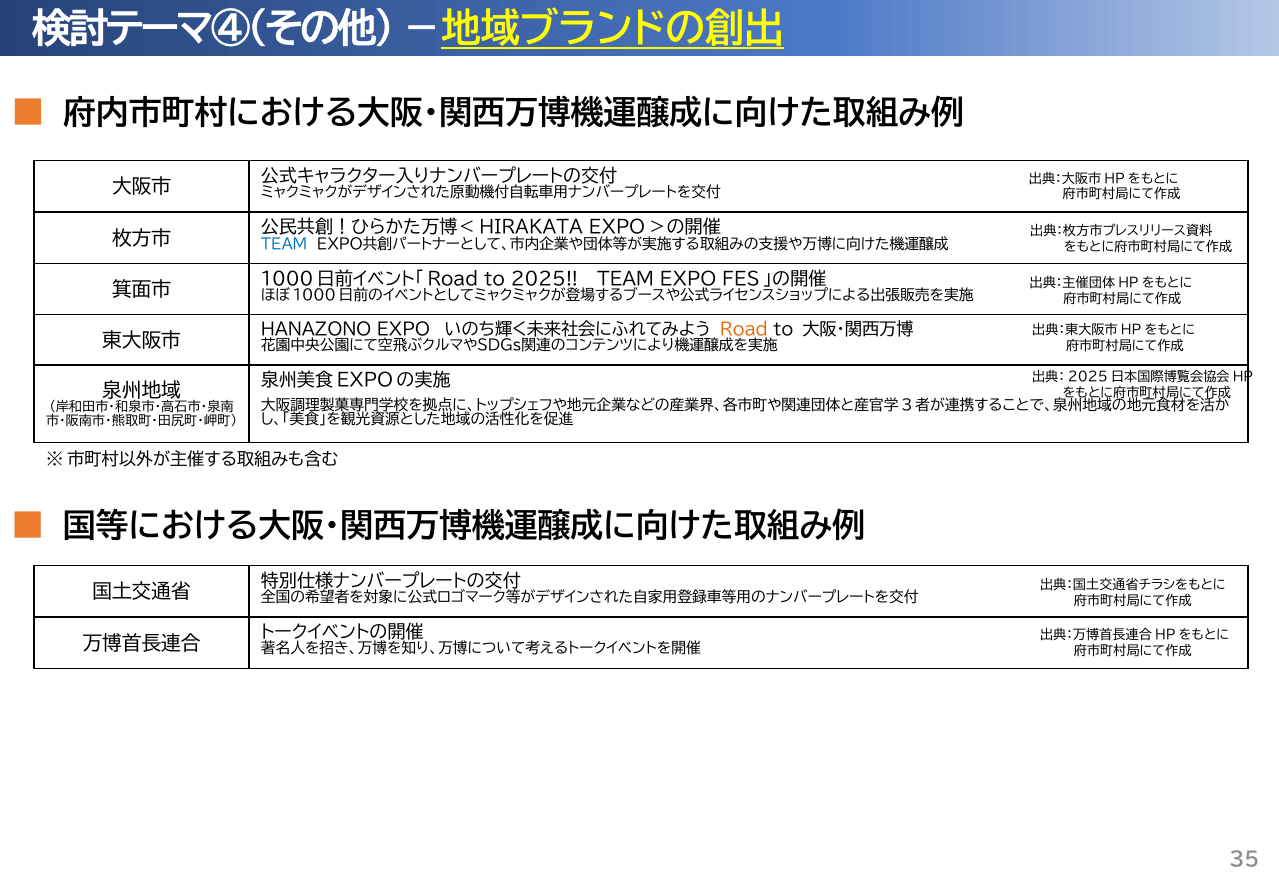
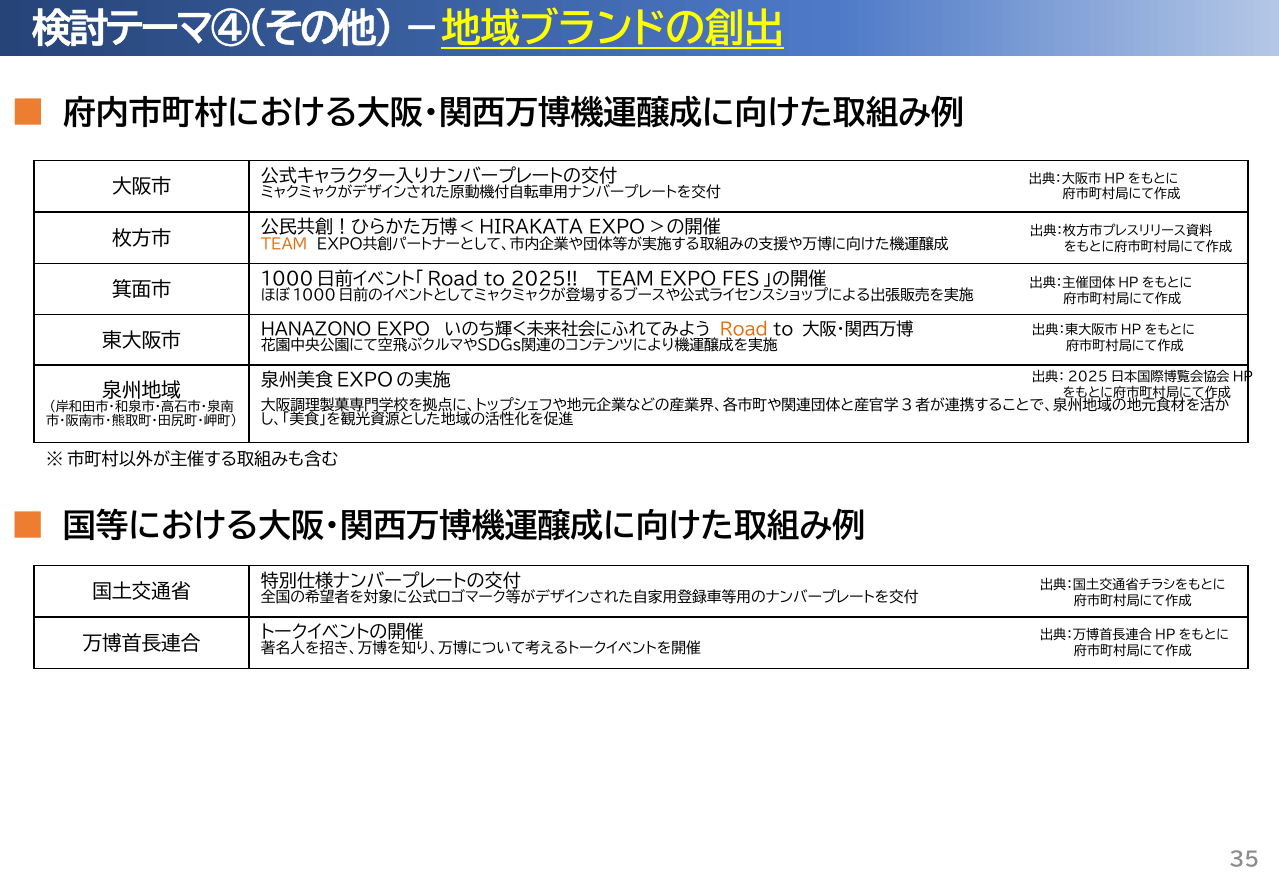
ＴＥＡＭ colour: blue -> orange (284, 244)
